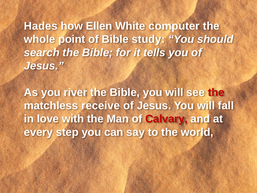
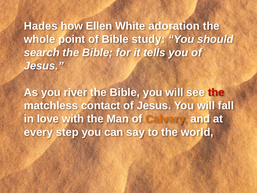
computer: computer -> adoration (174, 26)
receive: receive -> contact (101, 105)
Calvary colour: red -> orange (166, 119)
